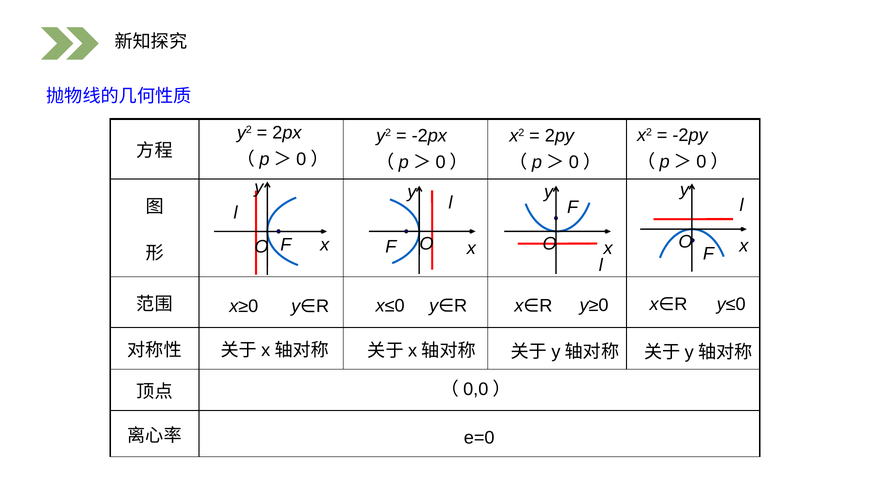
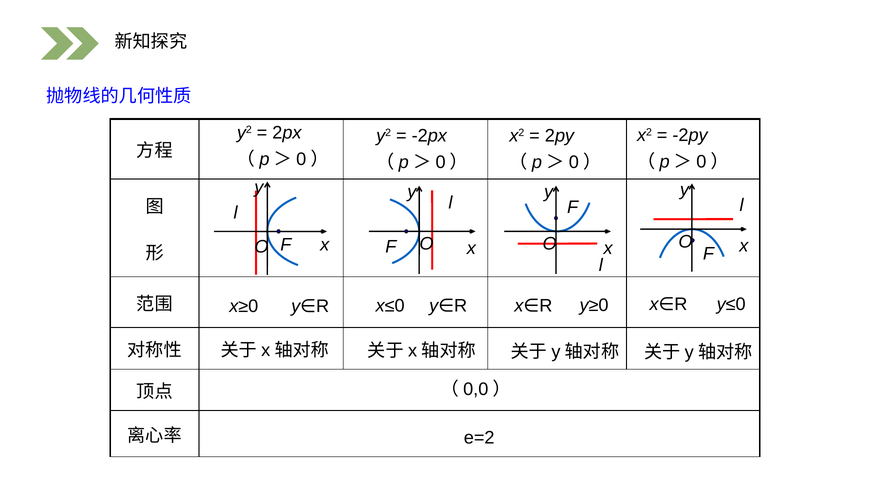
e=0: e=0 -> e=2 (479, 438)
